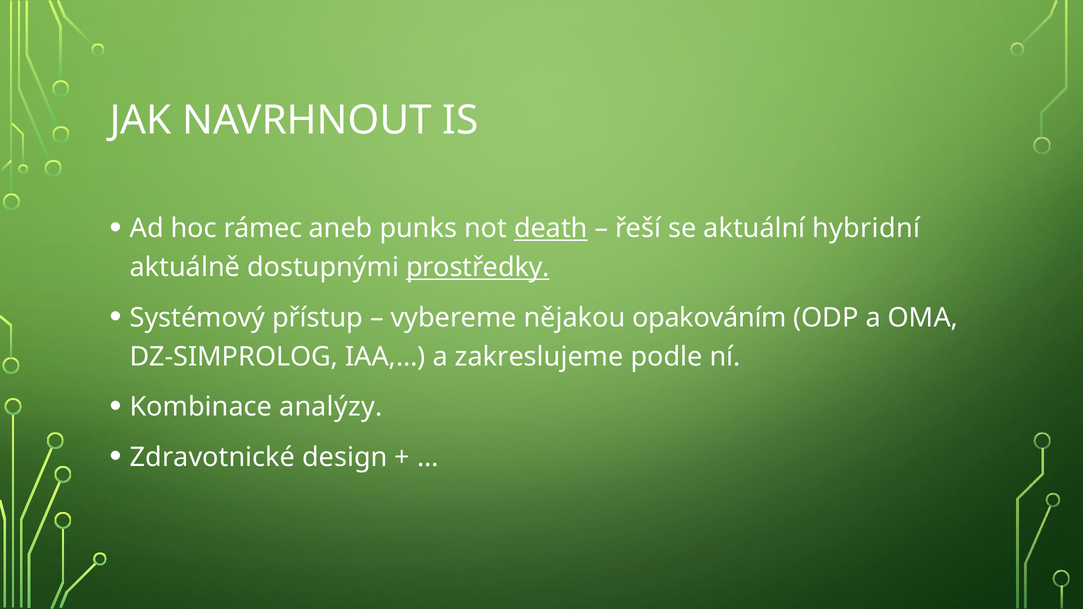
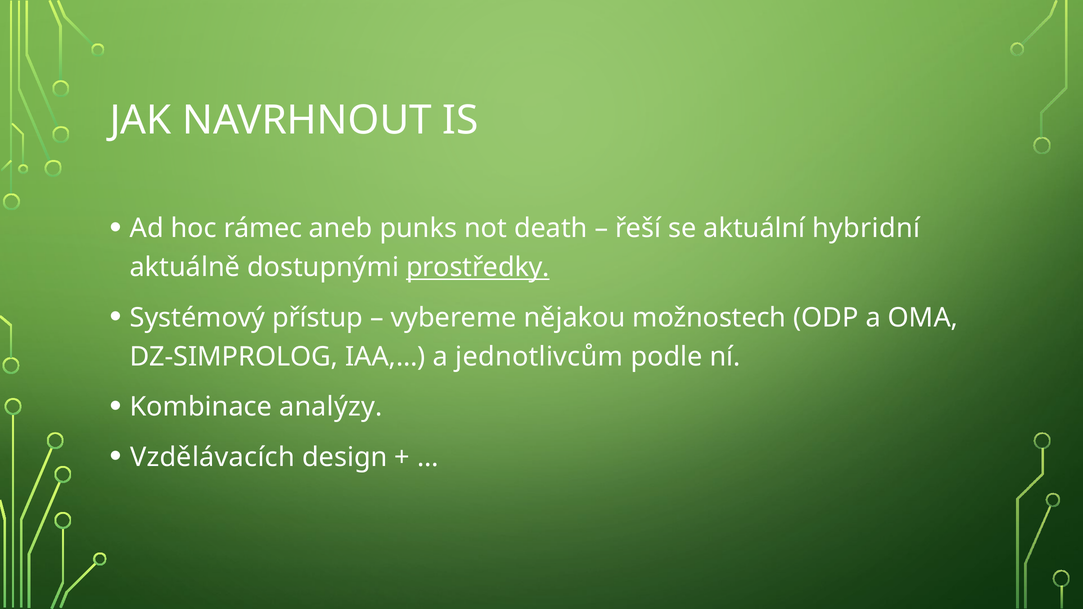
death underline: present -> none (551, 229)
opakováním: opakováním -> možnostech (709, 318)
zakreslujeme: zakreslujeme -> jednotlivcům (539, 357)
Zdravotnické: Zdravotnické -> Vzdělávacích (212, 457)
